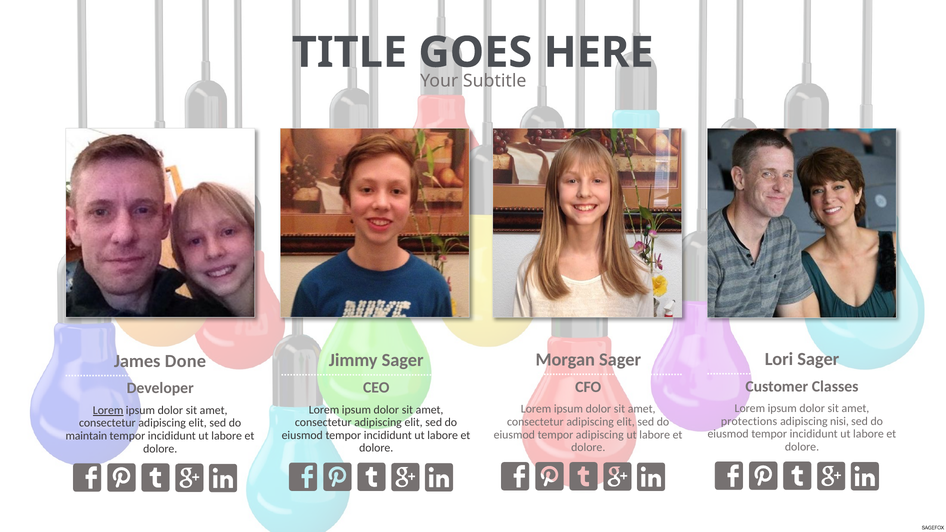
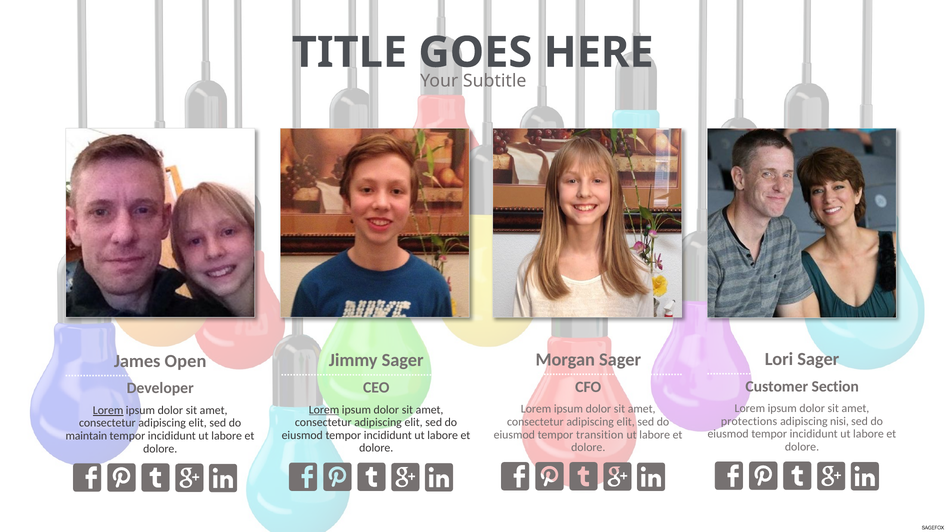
Done: Done -> Open (186, 361)
Classes: Classes -> Section (835, 386)
Lorem underline: none -> present (324, 410)
tempor adipiscing: adipiscing -> transition (600, 435)
